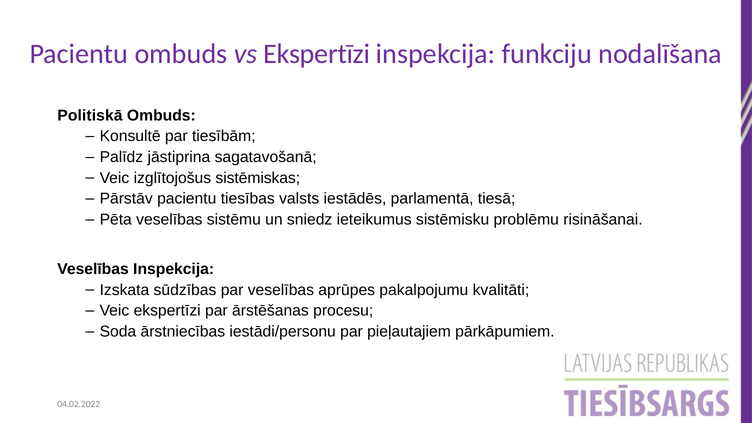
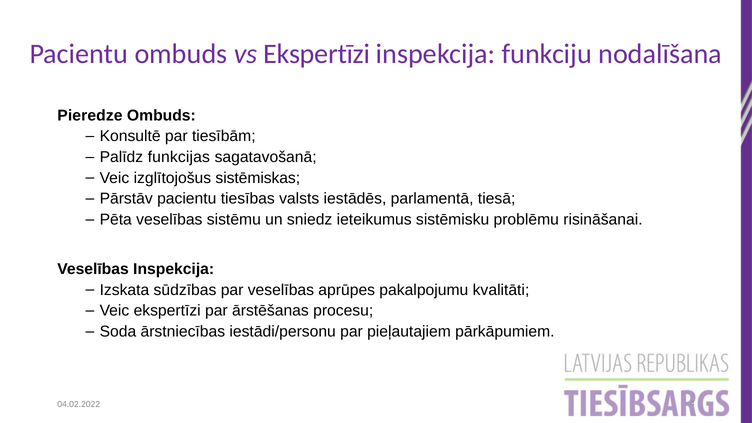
Politiskā: Politiskā -> Pieredze (90, 115)
jāstiprina: jāstiprina -> funkcijas (179, 157)
